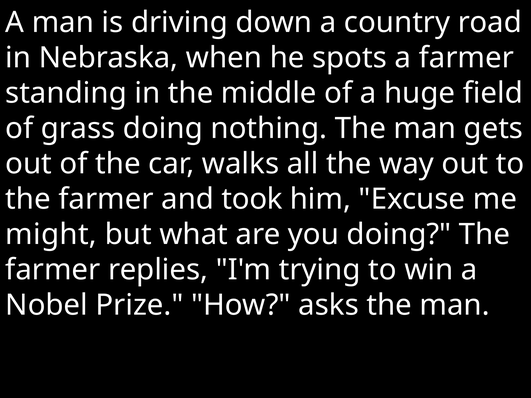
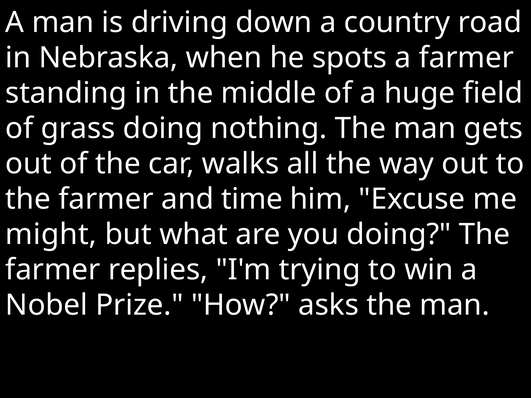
took: took -> time (252, 199)
